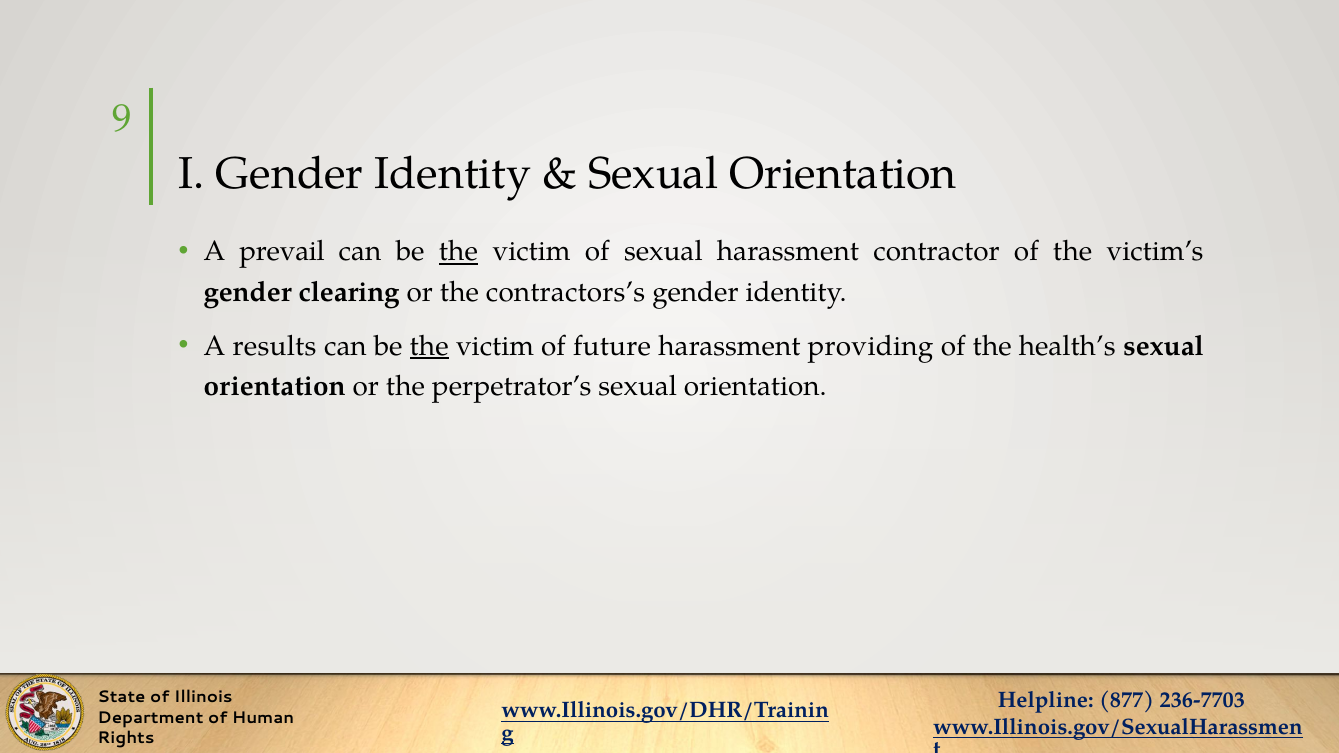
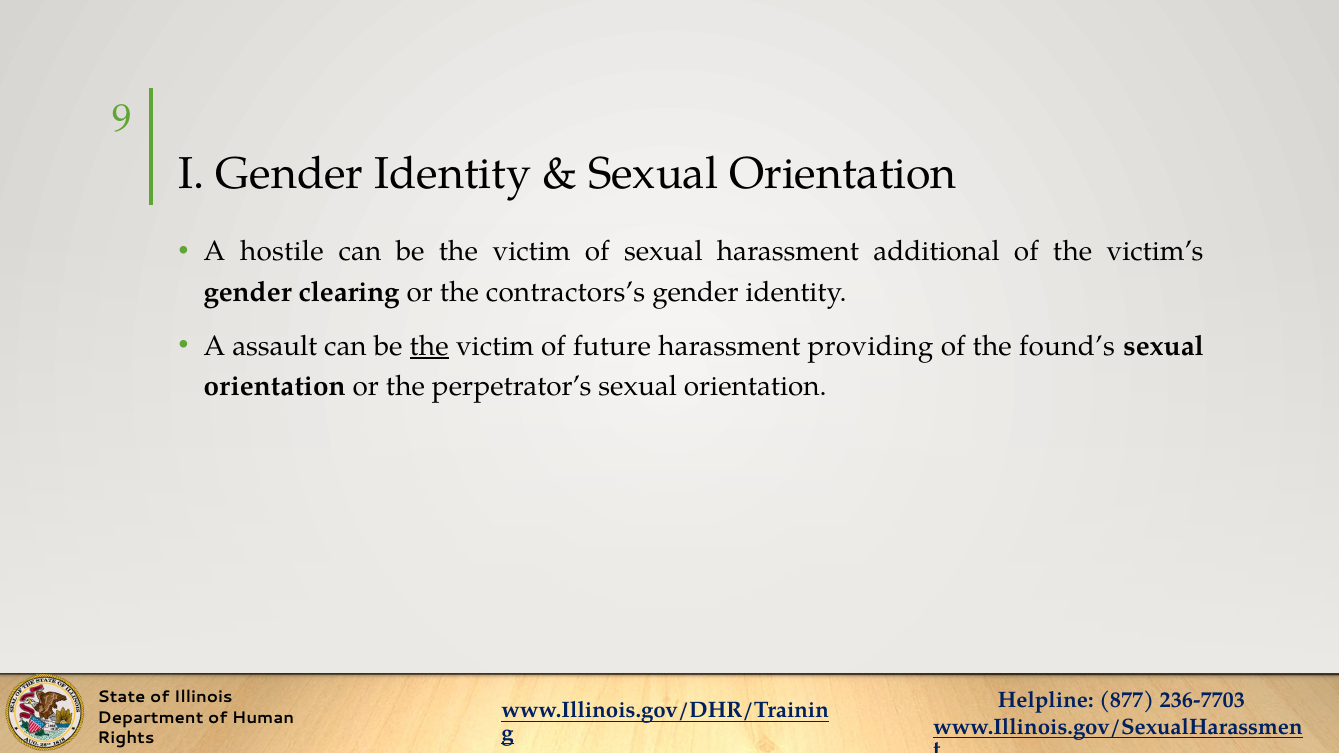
prevail: prevail -> hostile (282, 252)
the underline: present -> none (458, 252)
contractor: contractor -> additional (937, 252)
results: results -> assault (275, 346)
health’s: health’s -> found’s (1067, 346)
